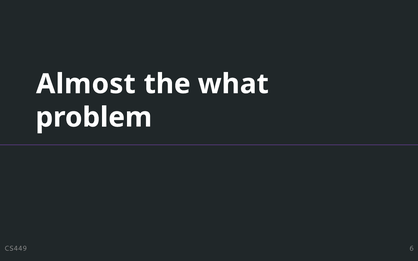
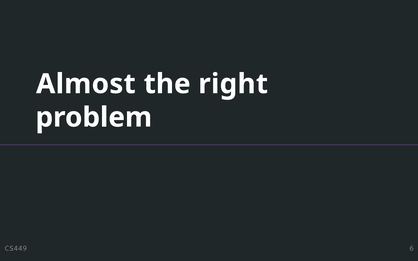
what: what -> right (233, 84)
